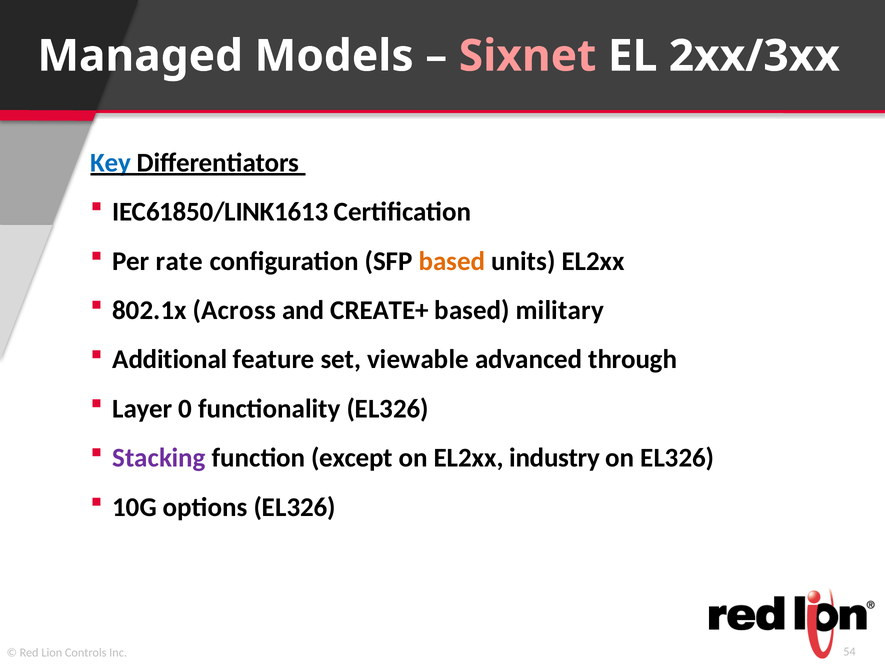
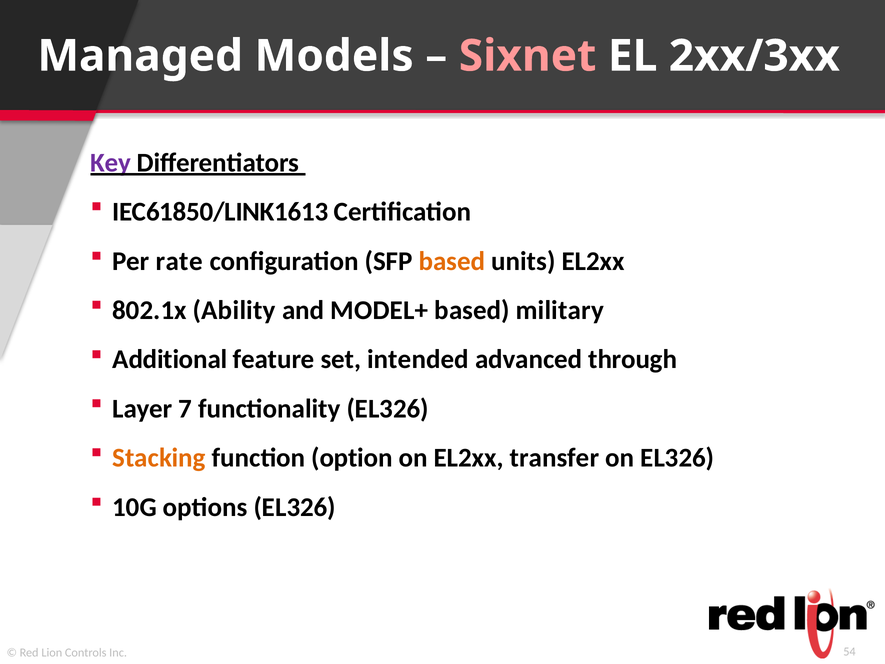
Key colour: blue -> purple (111, 163)
Across: Across -> Ability (234, 310)
CREATE+: CREATE+ -> MODEL+ (379, 310)
viewable: viewable -> intended (418, 359)
0: 0 -> 7 (185, 409)
Stacking colour: purple -> orange (159, 458)
except: except -> option (352, 458)
industry: industry -> transfer (554, 458)
